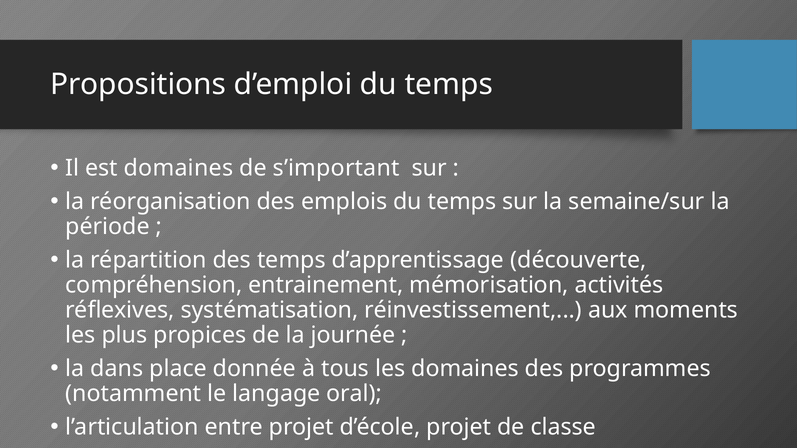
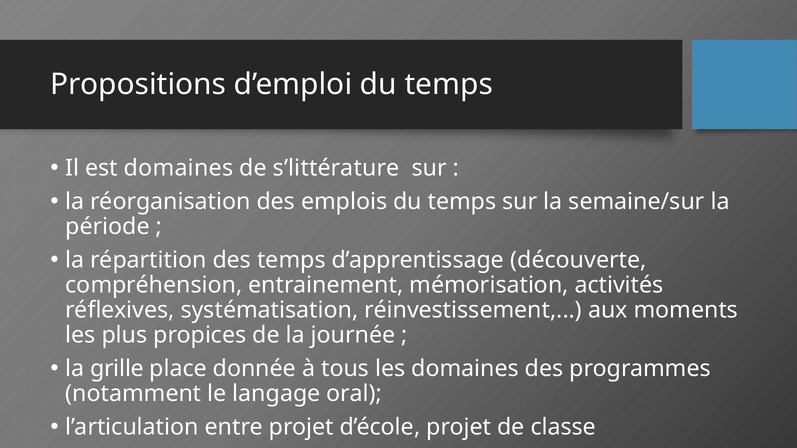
s’important: s’important -> s’littérature (336, 168)
dans: dans -> grille (117, 369)
